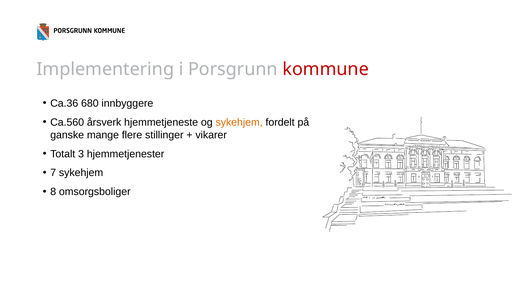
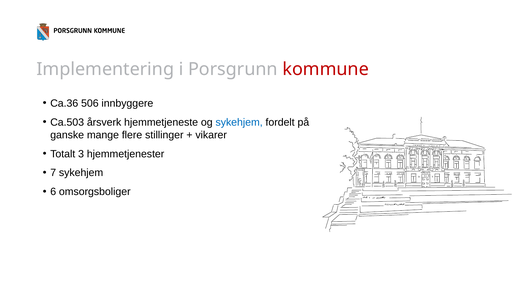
680: 680 -> 506 (90, 103)
Ca.560: Ca.560 -> Ca.503 (67, 122)
sykehjem colour: orange -> blue (239, 122)
8: 8 -> 6 (53, 192)
